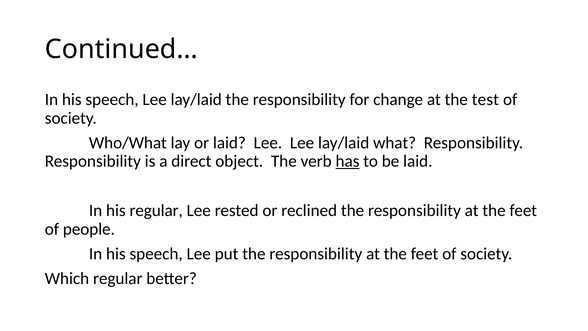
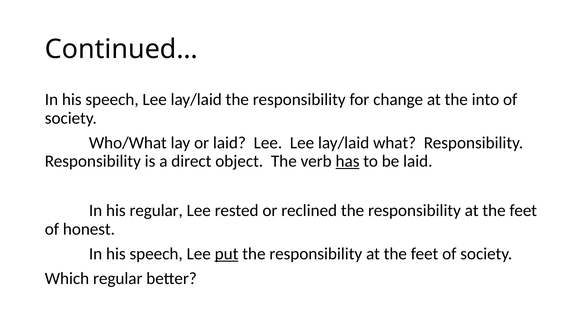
test: test -> into (485, 99)
people: people -> honest (89, 229)
put underline: none -> present (227, 254)
